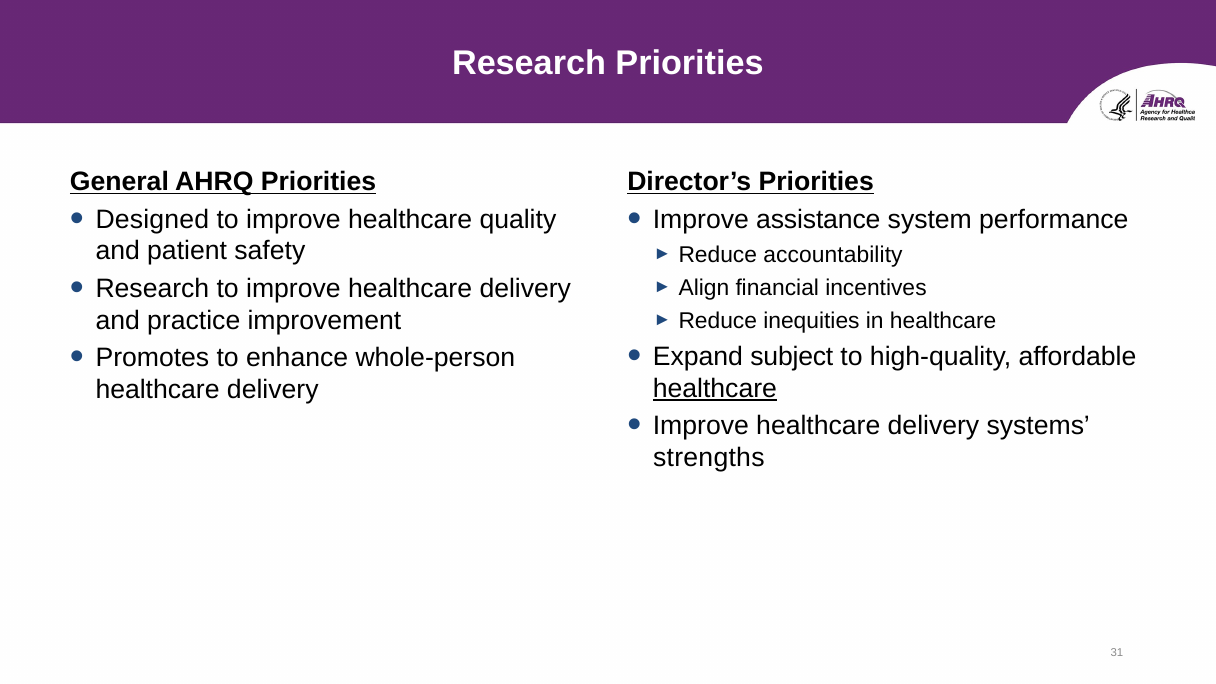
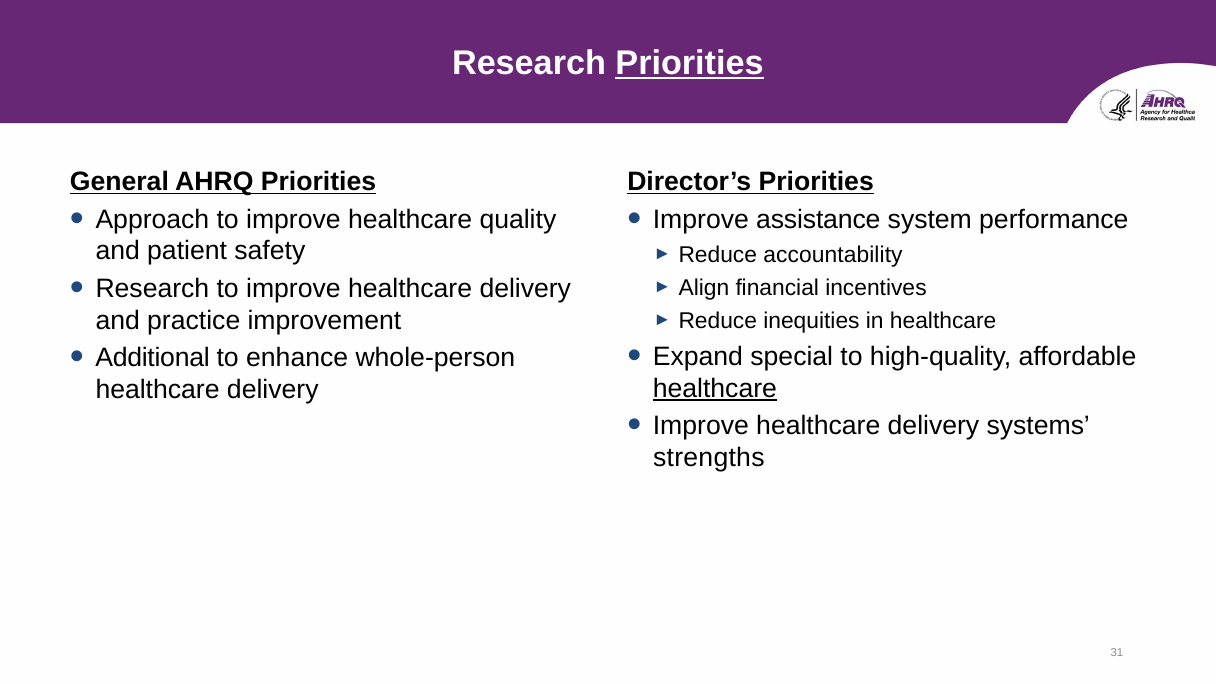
Priorities underline: none -> present (690, 64)
Designed: Designed -> Approach (152, 219)
subject: subject -> special (792, 356)
Promotes: Promotes -> Additional (153, 358)
